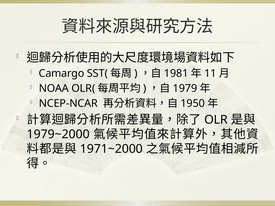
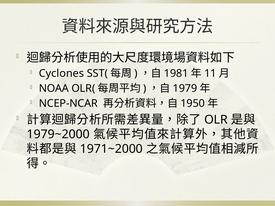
Camargo: Camargo -> Cyclones (61, 73)
